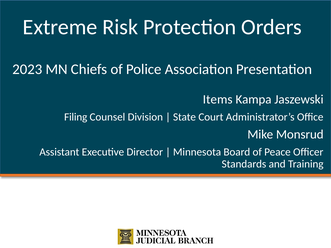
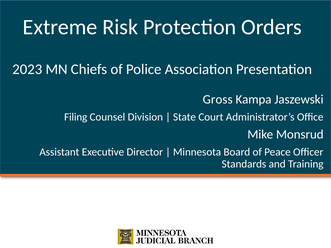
Items: Items -> Gross (218, 100)
